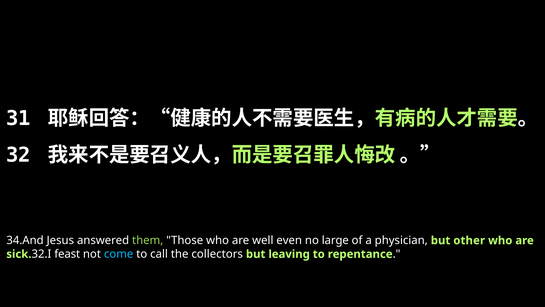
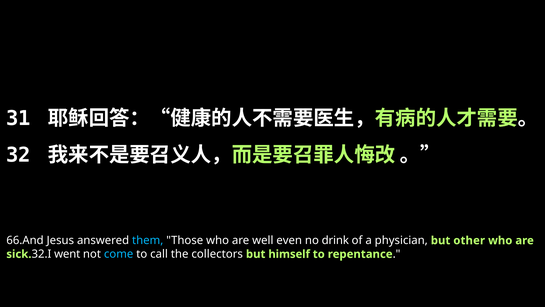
34.And: 34.And -> 66.And (25, 240)
them colour: light green -> light blue (148, 240)
large: large -> drink (335, 240)
feast: feast -> went (67, 254)
leaving: leaving -> himself (289, 254)
